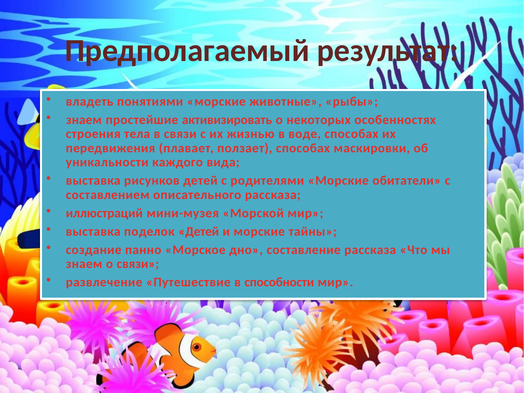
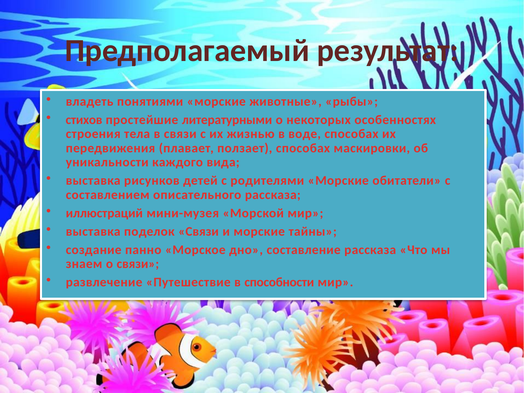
знаем: знаем -> стихов (84, 120)
активизировать: активизировать -> литературными (227, 120)
поделок Детей: Детей -> Связи (199, 231)
